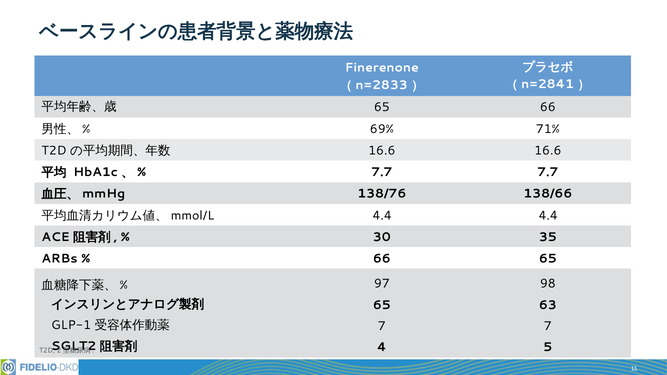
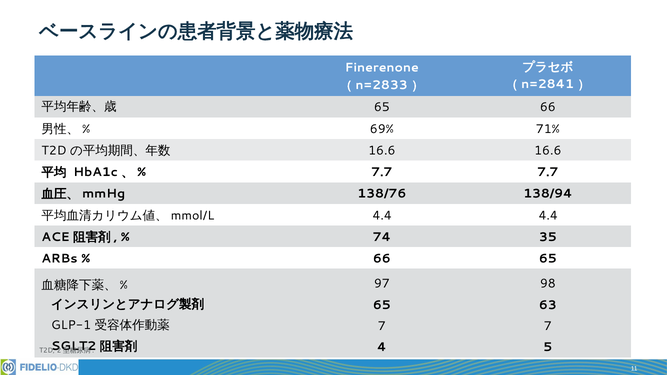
138/66: 138/66 -> 138/94 (548, 194)
30: 30 -> 74 (382, 237)
